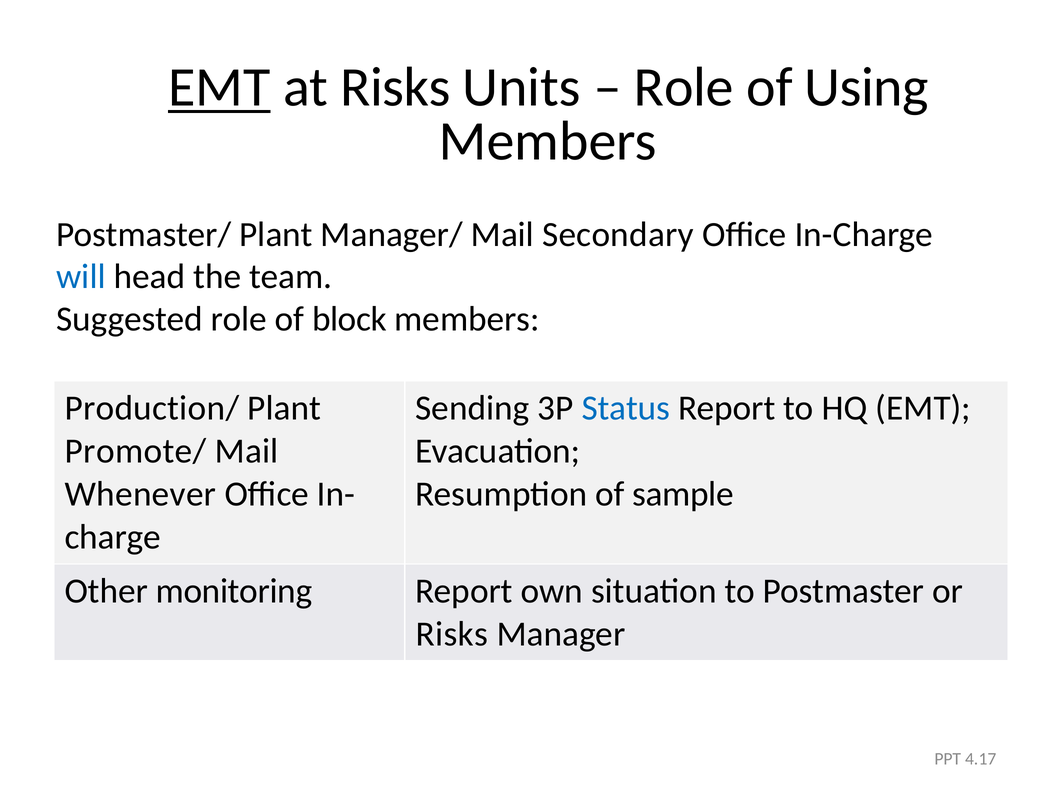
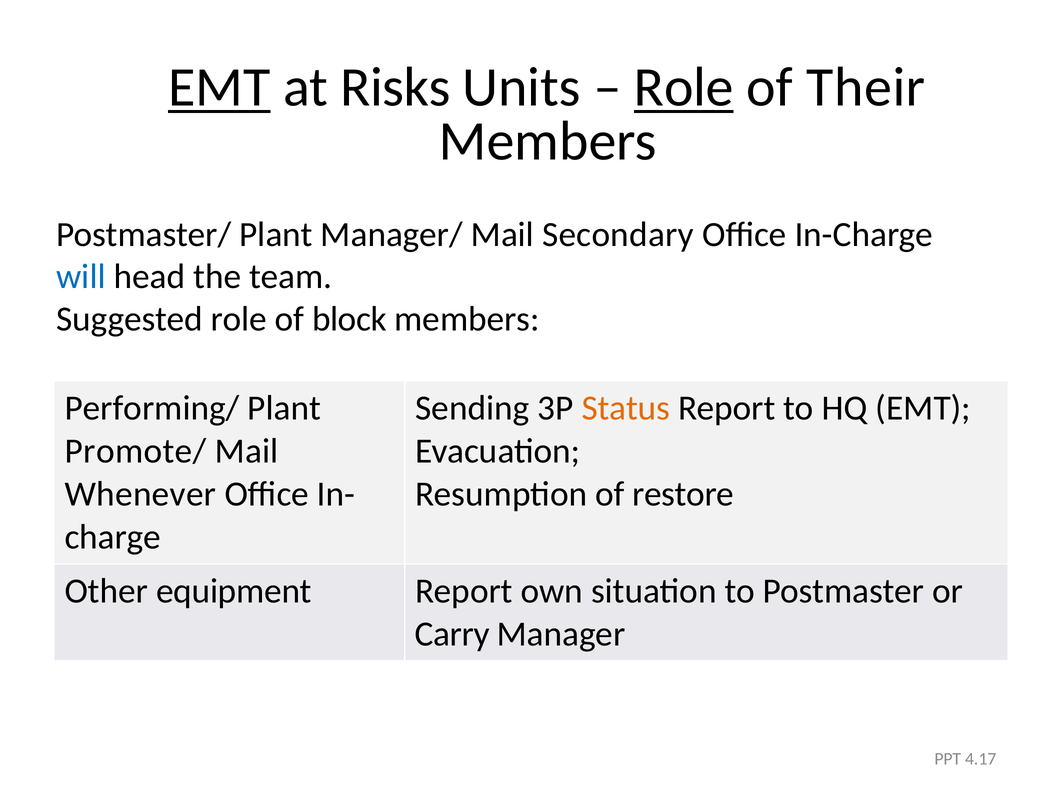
Role underline: none -> present (684, 87)
Using: Using -> Their (866, 87)
Production/: Production/ -> Performing/ (152, 408)
Status colour: blue -> orange (626, 408)
sample: sample -> restore (683, 494)
monitoring: monitoring -> equipment (234, 591)
Risks: Risks -> Carry (452, 634)
